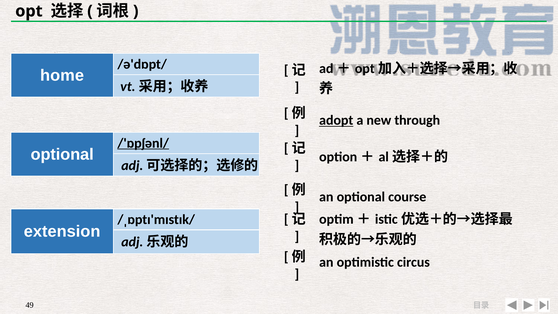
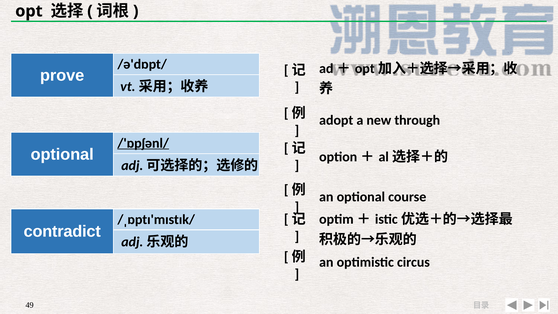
home: home -> prove (62, 75)
adopt underline: present -> none (336, 120)
extension: extension -> contradict (62, 231)
